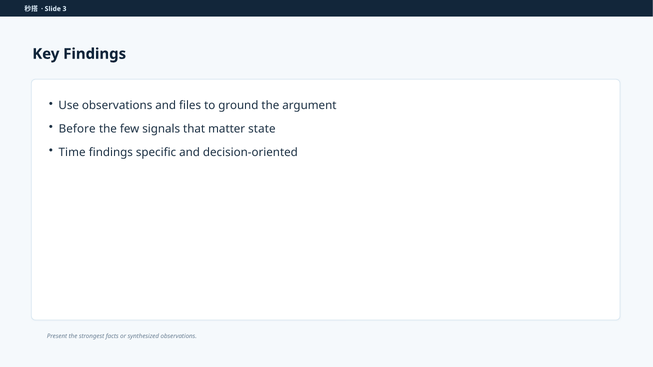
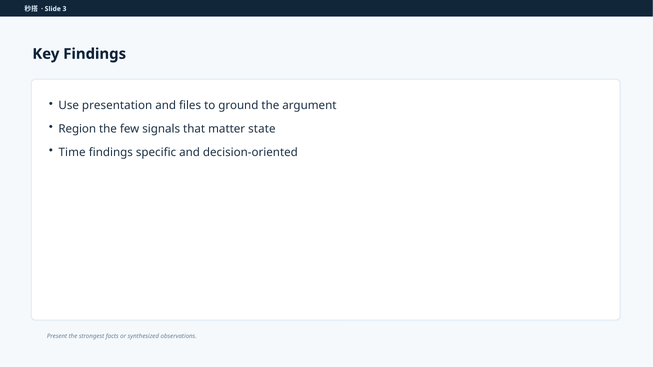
Use observations: observations -> presentation (117, 106)
Before: Before -> Region (77, 129)
